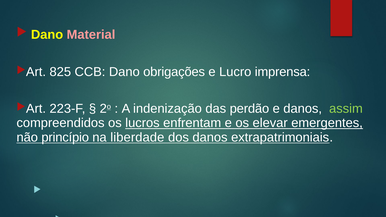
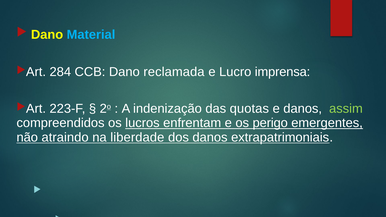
Material colour: pink -> light blue (91, 35)
825: 825 -> 284 (60, 72)
obrigações: obrigações -> reclamada (174, 72)
perdão: perdão -> quotas (249, 109)
elevar: elevar -> perigo (270, 123)
princípio: princípio -> atraindo (65, 137)
